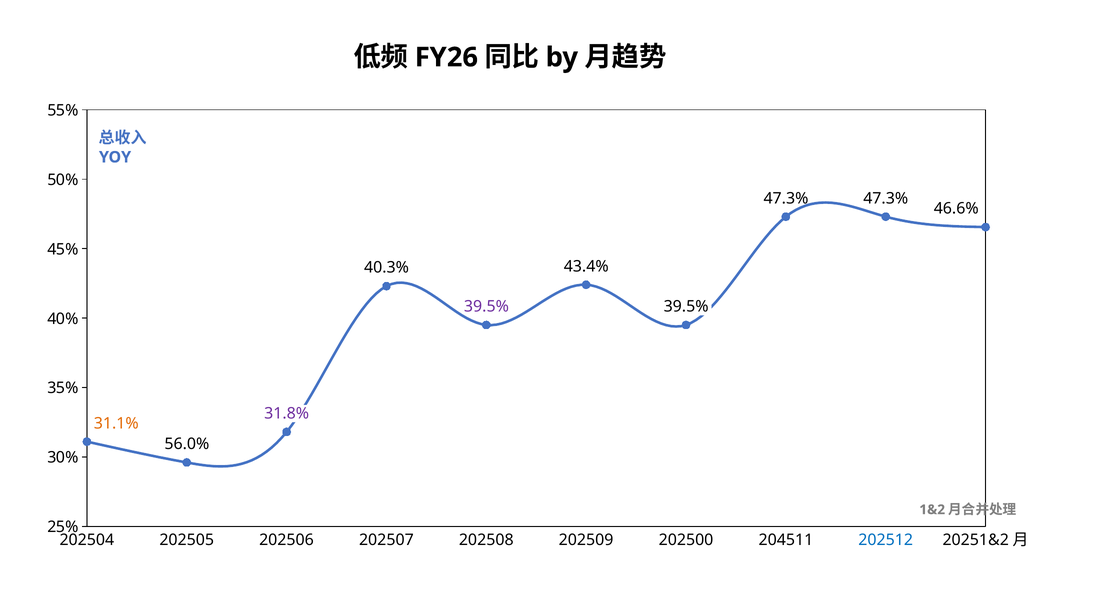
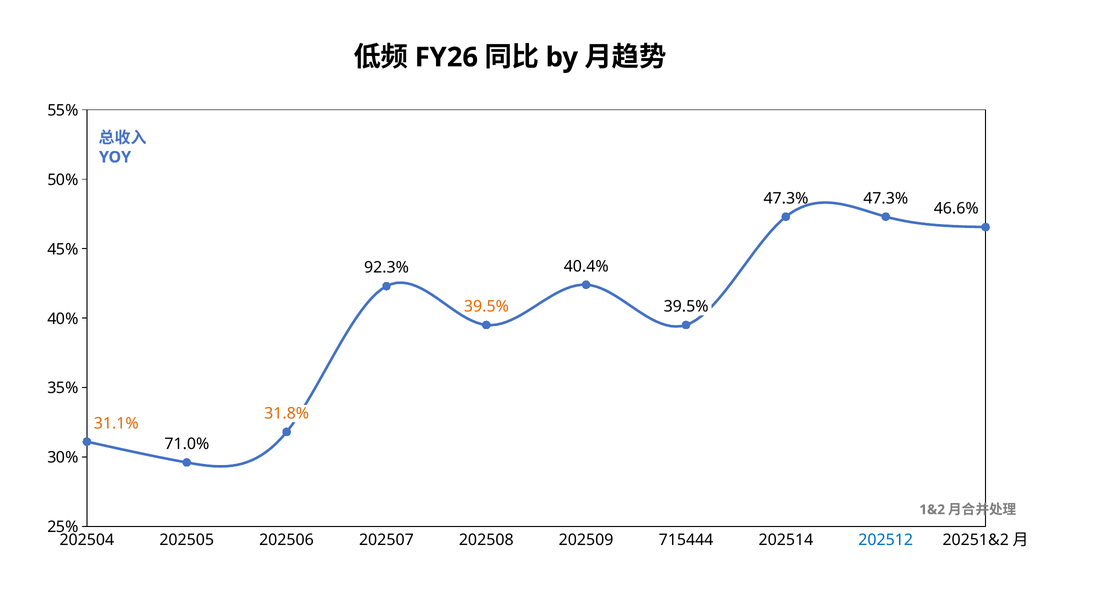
43.4%: 43.4% -> 40.4% (586, 266)
40.3%: 40.3% -> 92.3% (387, 268)
39.5% colour: purple -> orange (486, 306)
31.8% colour: purple -> orange (287, 413)
56.0%: 56.0% -> 71.0% (187, 444)
202500: 202500 -> 715444 (686, 540)
204511: 204511 -> 202514 (786, 540)
